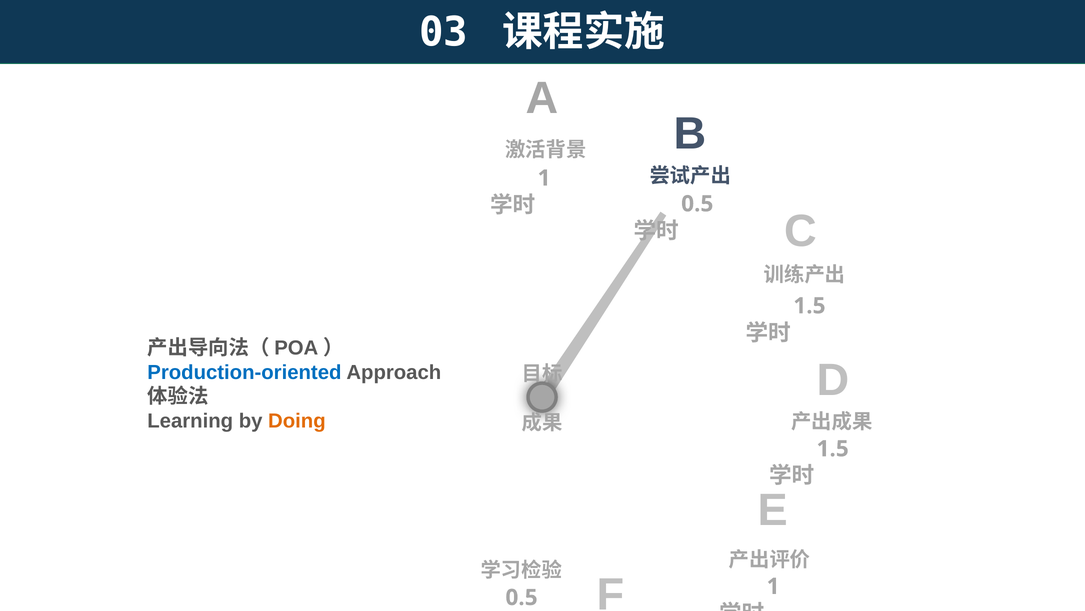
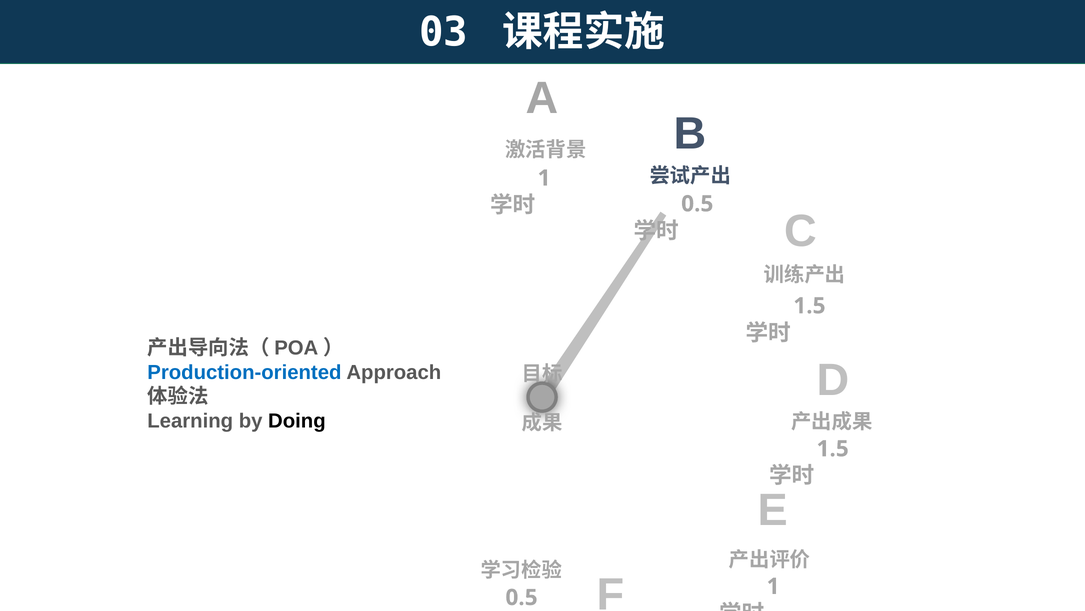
Doing colour: orange -> black (297, 421)
